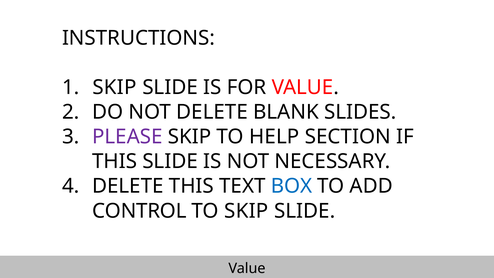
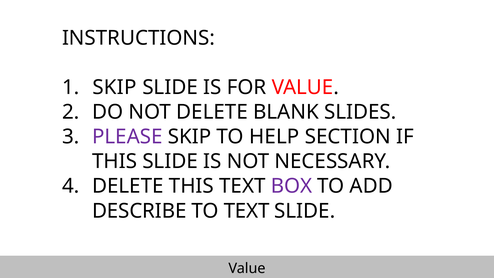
BOX colour: blue -> purple (291, 186)
CONTROL: CONTROL -> DESCRIBE (139, 211)
TO SKIP: SKIP -> TEXT (247, 211)
